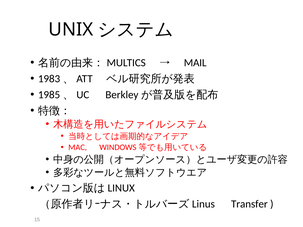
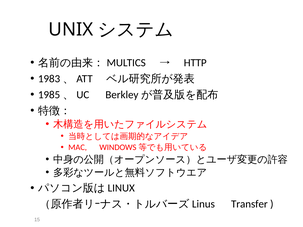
MAIL: MAIL -> HTTP (195, 63)
